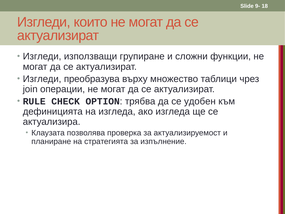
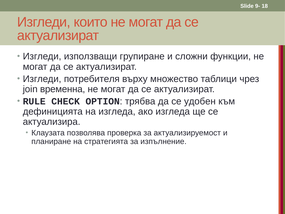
преобразува: преобразува -> потребителя (92, 79)
операции: операции -> временна (63, 89)
